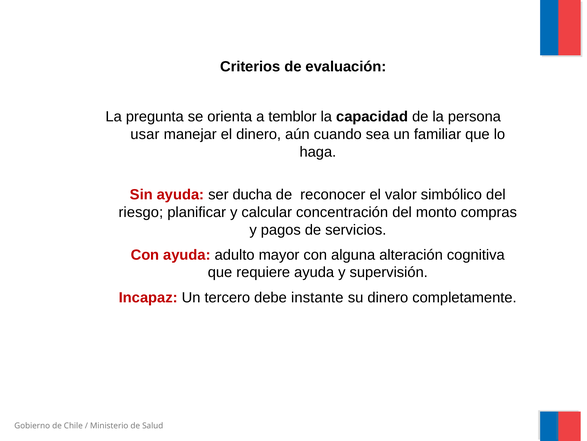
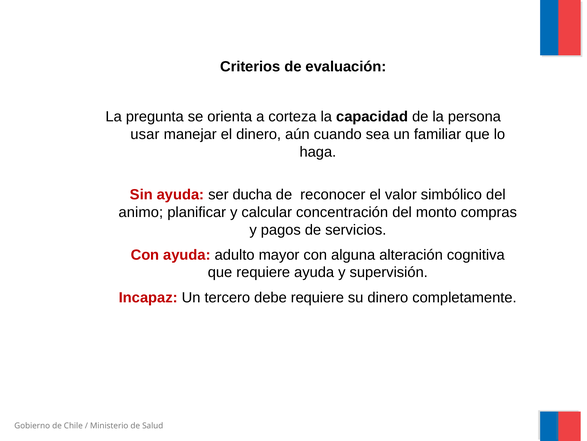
temblor: temblor -> corteza (292, 116)
riesgo: riesgo -> animo (141, 212)
debe instante: instante -> requiere (317, 297)
